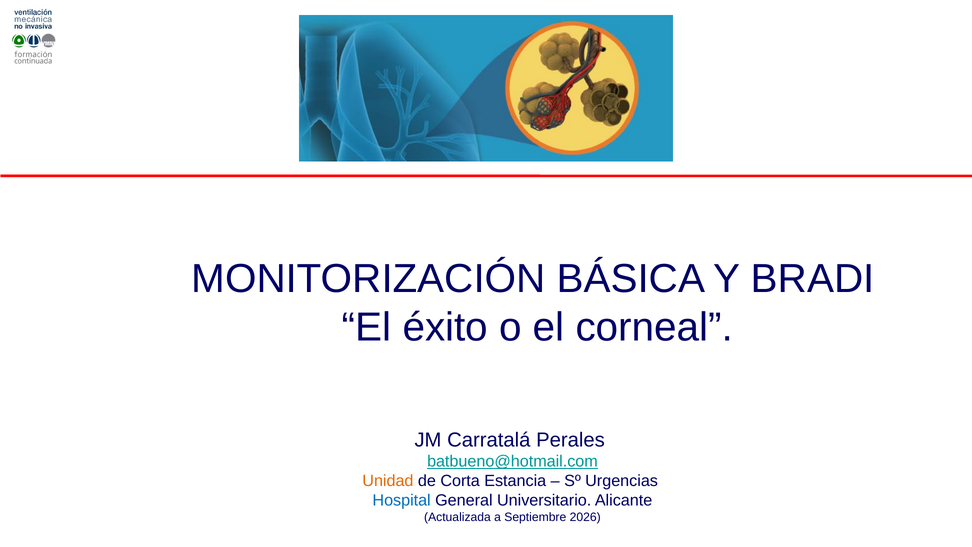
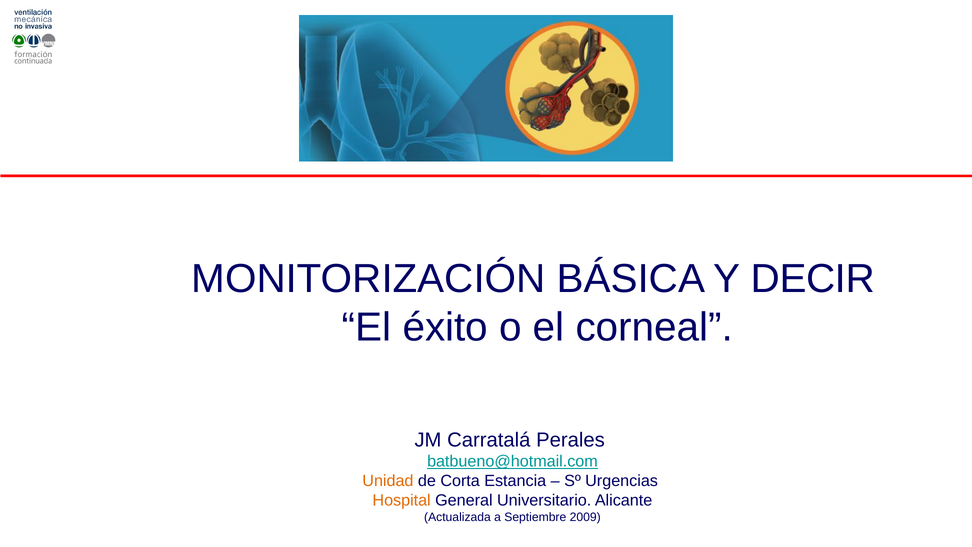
BRADI: BRADI -> DECIR (813, 279)
Hospital colour: blue -> orange (402, 500)
2026: 2026 -> 2009 (585, 517)
